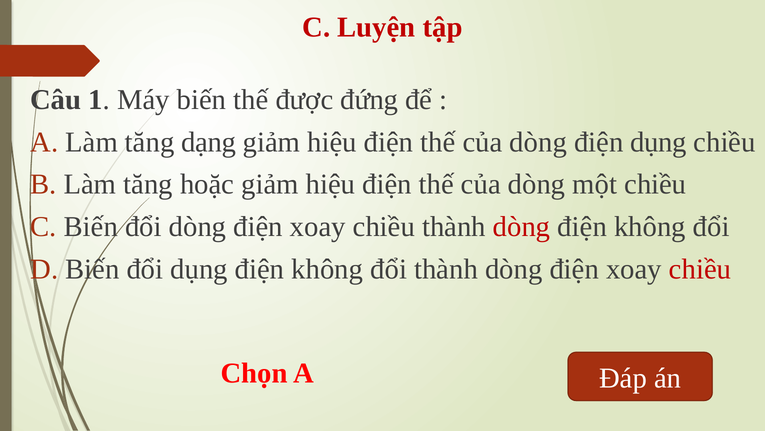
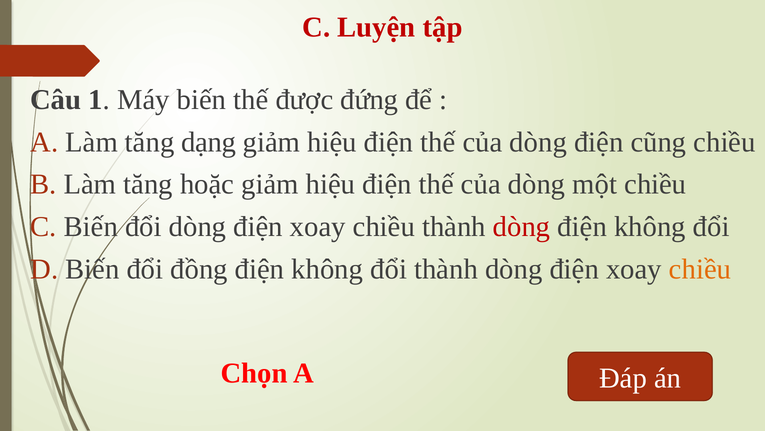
điện dụng: dụng -> cũng (658, 142)
đổi dụng: dụng -> đồng (199, 269)
chiều colour: red -> orange (700, 269)
